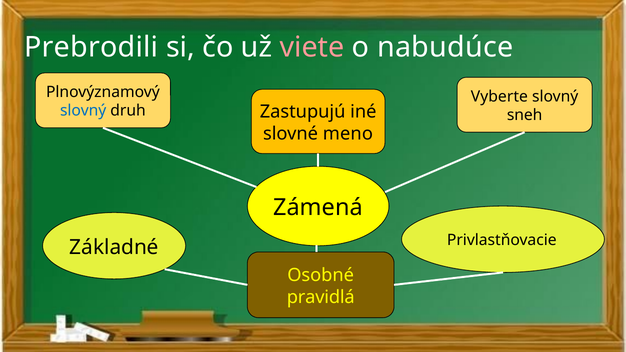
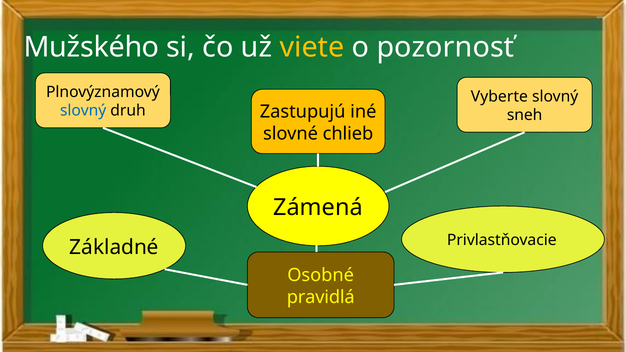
Prebrodili: Prebrodili -> Mužského (92, 48)
viete colour: pink -> yellow (312, 48)
nabudúce: nabudúce -> pozornosť (445, 48)
meno: meno -> chlieb (348, 134)
